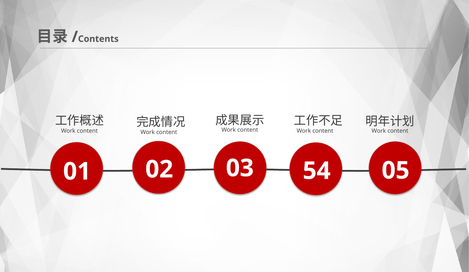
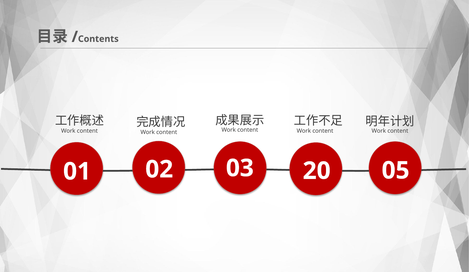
54: 54 -> 20 (317, 171)
